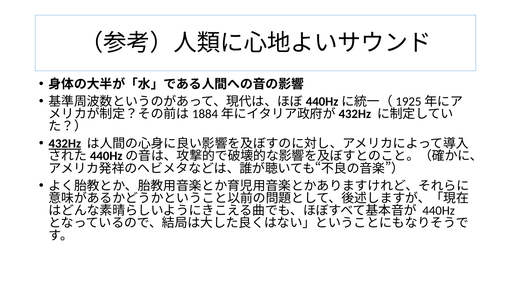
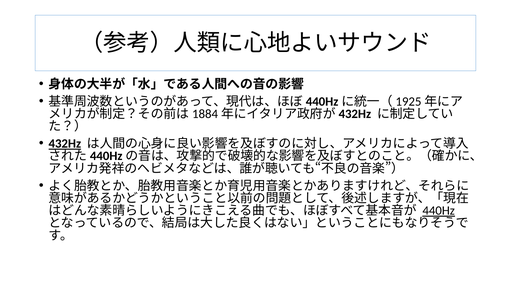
440Hz underline: none -> present (439, 210)
